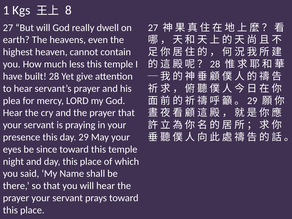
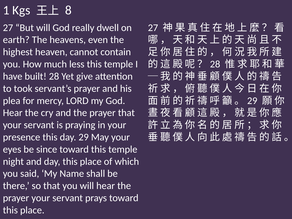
to hear: hear -> took (23, 88)
